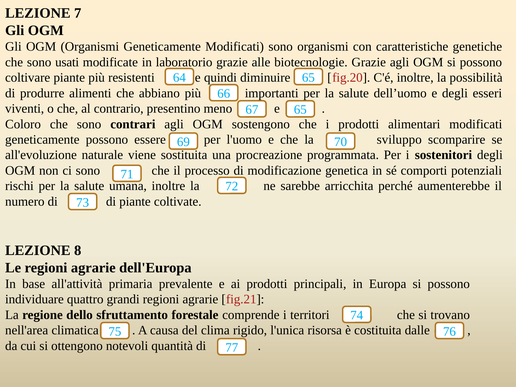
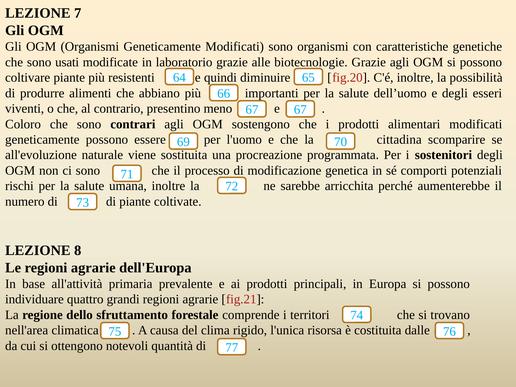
67 65: 65 -> 67 (300, 110)
sviluppo: sviluppo -> cittadina (399, 140)
